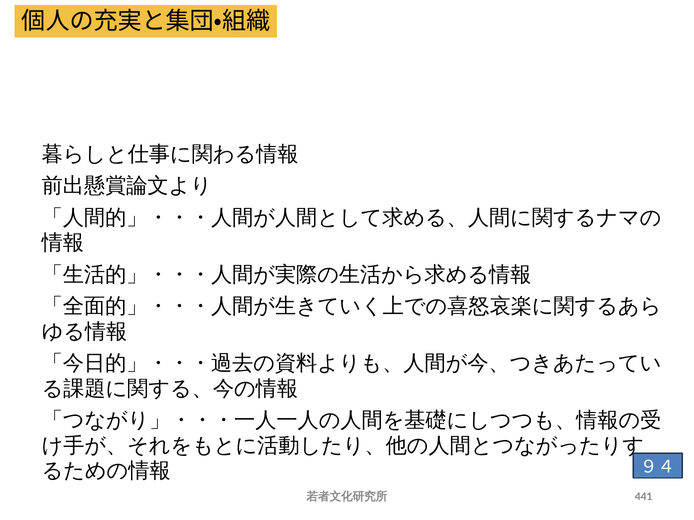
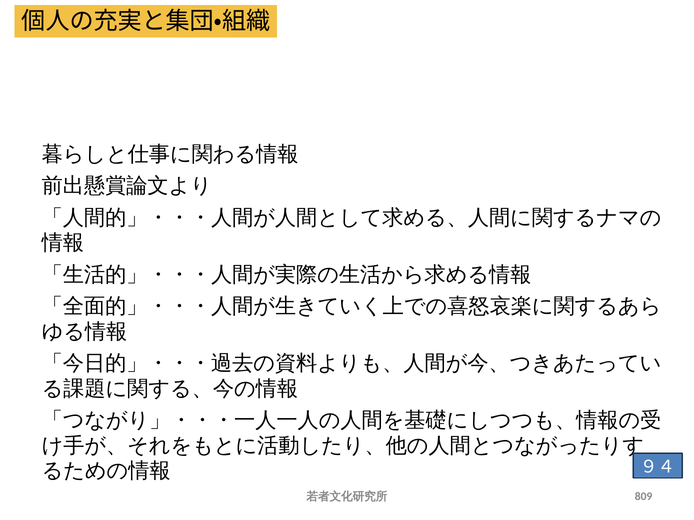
441: 441 -> 809 (644, 497)
